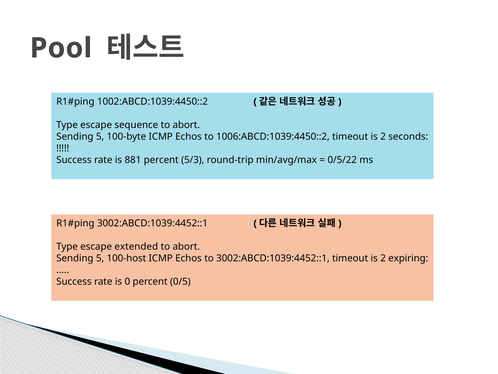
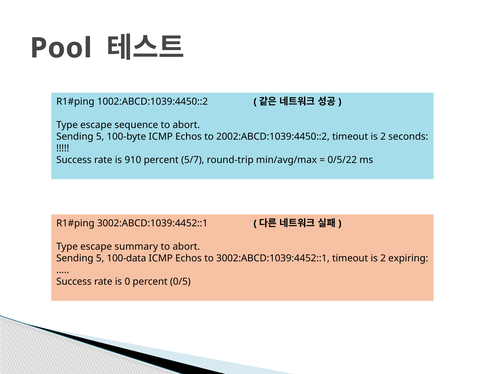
1006:ABCD:1039:4450::2: 1006:ABCD:1039:4450::2 -> 2002:ABCD:1039:4450::2 (273, 136)
881: 881 -> 910 (133, 160)
5/3: 5/3 -> 5/7 (193, 160)
extended: extended -> summary (136, 246)
100-host: 100-host -> 100-data (126, 258)
